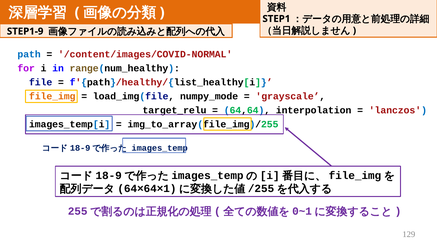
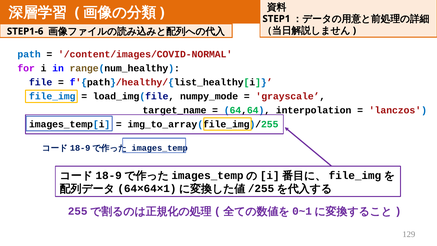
STEP1-9: STEP1-9 -> STEP1-6 (25, 31)
file_img colour: orange -> blue (52, 96)
target_relu: target_relu -> target_name (174, 110)
